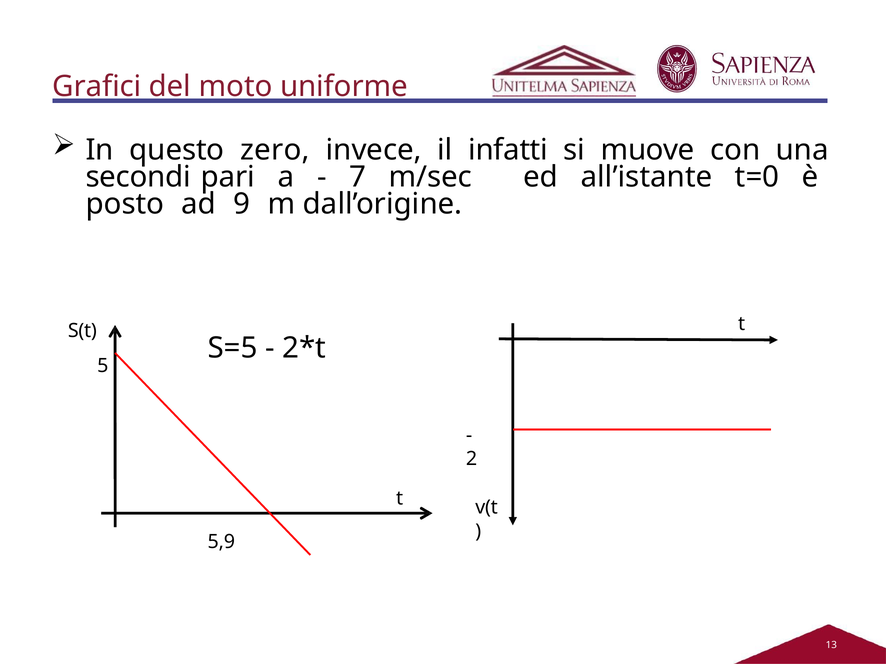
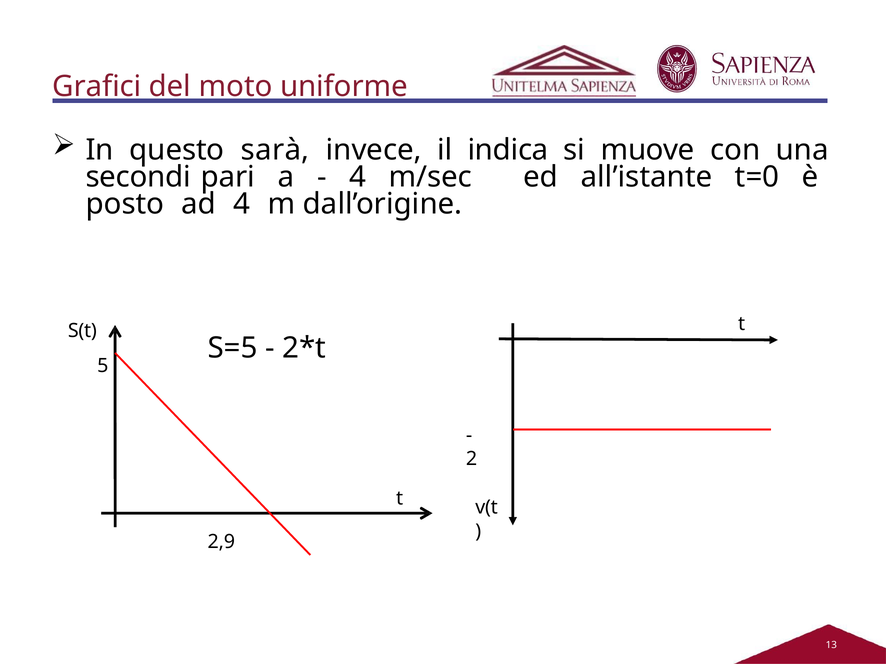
zero: zero -> sarà (275, 150)
infatti: infatti -> indica (508, 150)
7: 7 -> 4 (358, 177)
ad 9: 9 -> 4 (242, 204)
5,9: 5,9 -> 2,9 (221, 542)
